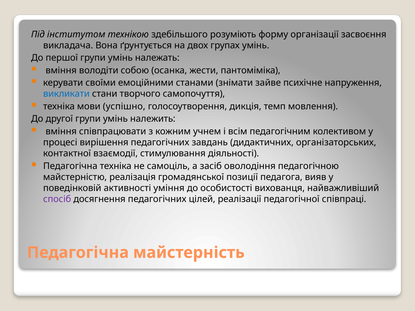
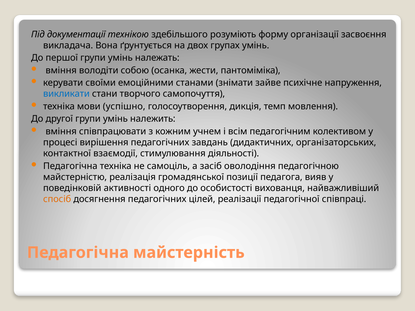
інститутом: інститутом -> документації (76, 34)
уміння: уміння -> одного (169, 188)
спосіб colour: purple -> orange (57, 199)
